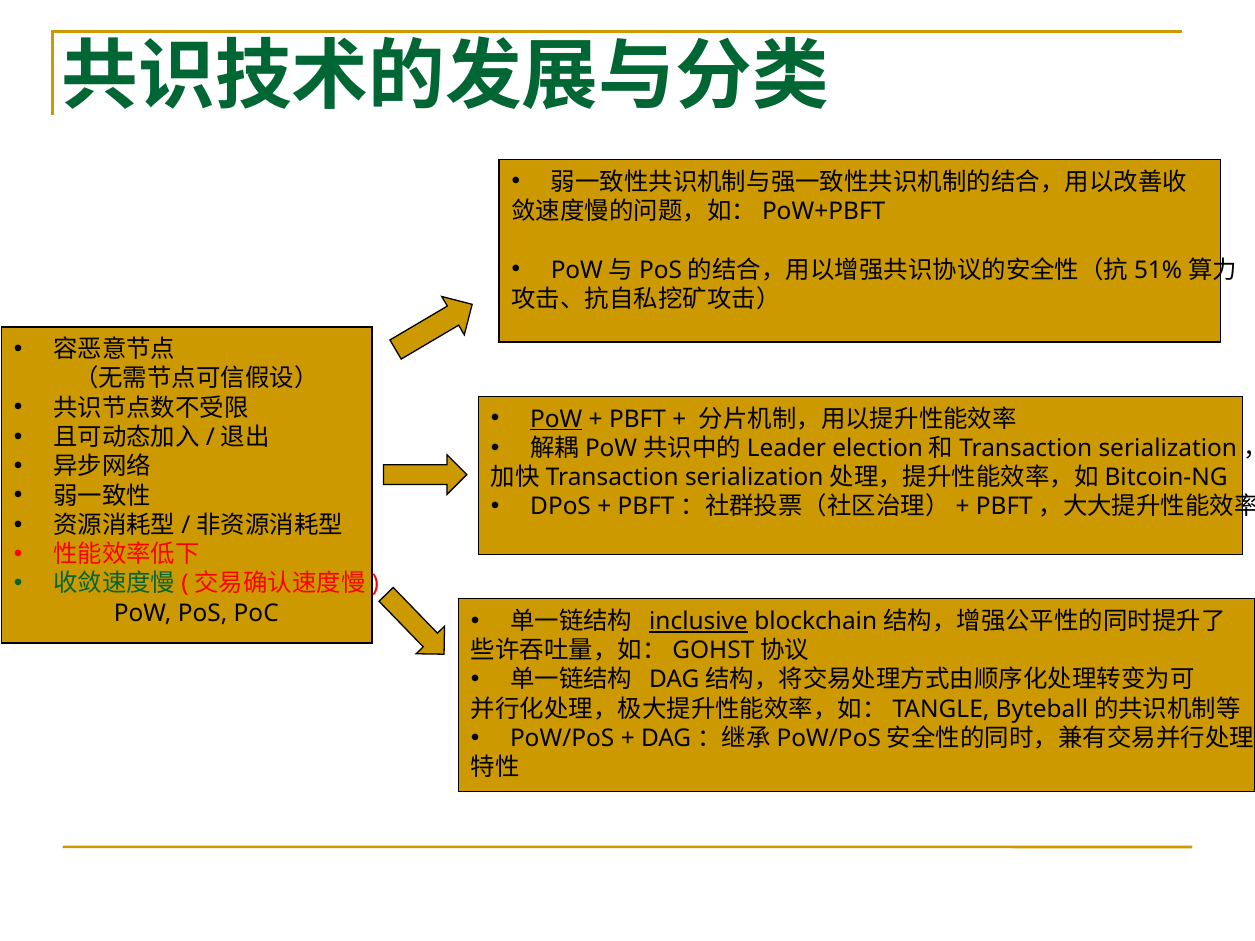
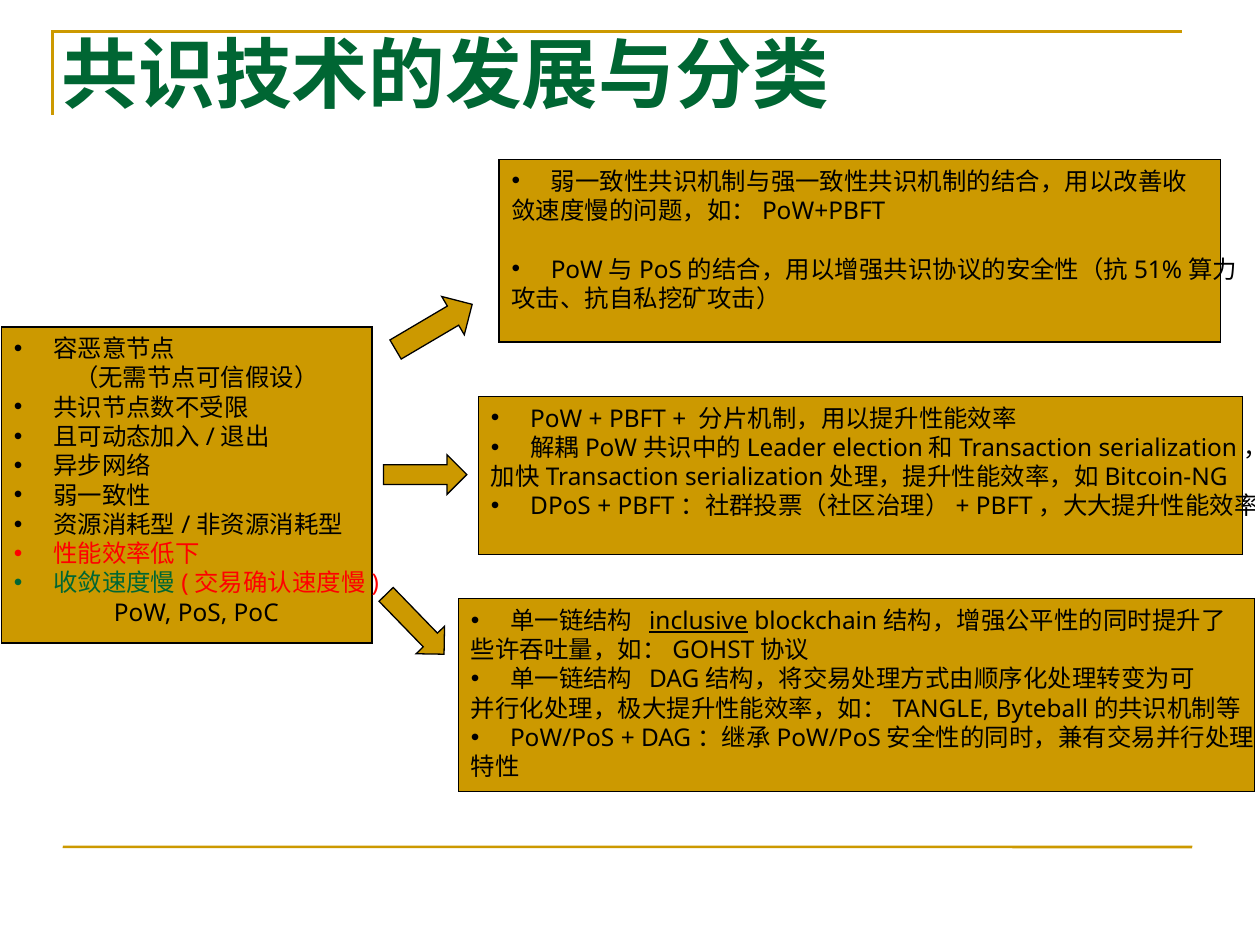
PoW underline: present -> none (556, 419)
